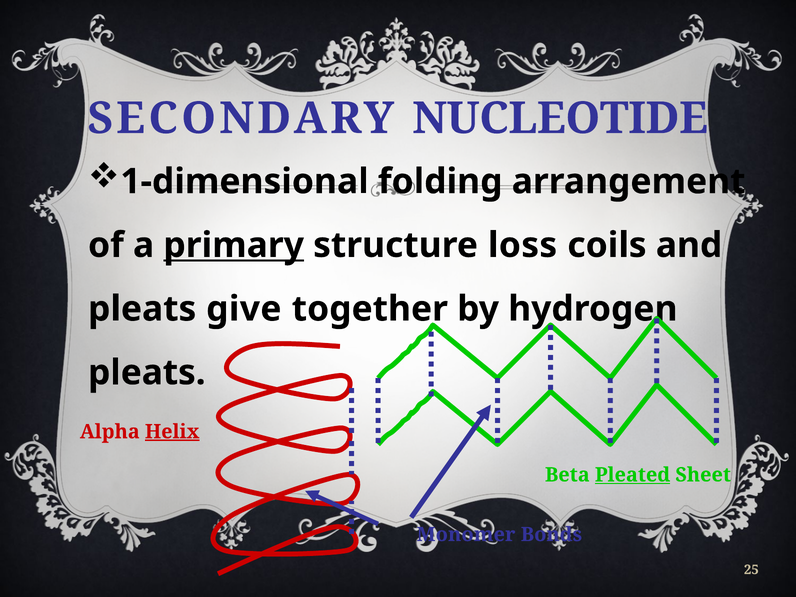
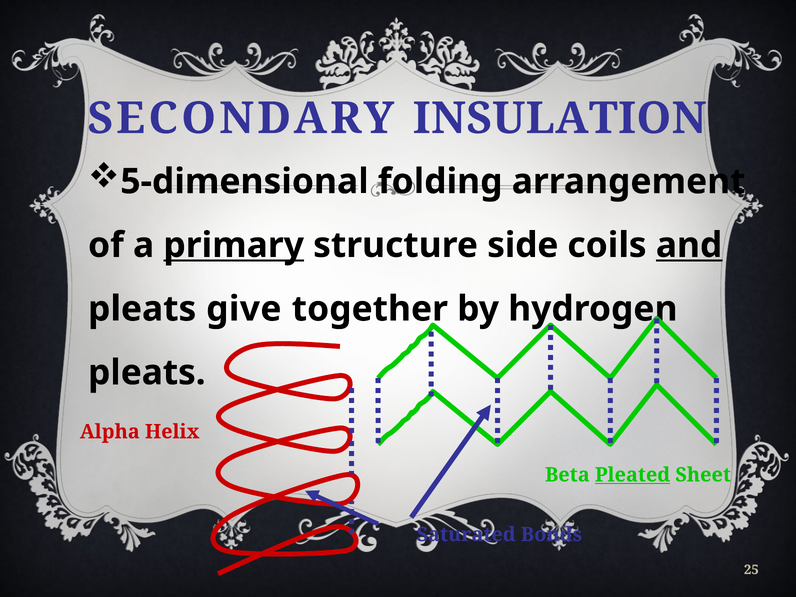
NUCLEOTIDE: NUCLEOTIDE -> INSULATION (560, 119)
1-dimensional: 1-dimensional -> 5-dimensional (245, 182)
loss: loss -> side (523, 245)
and underline: none -> present (689, 245)
Helix underline: present -> none (172, 432)
Monomer: Monomer -> Saturated (466, 535)
